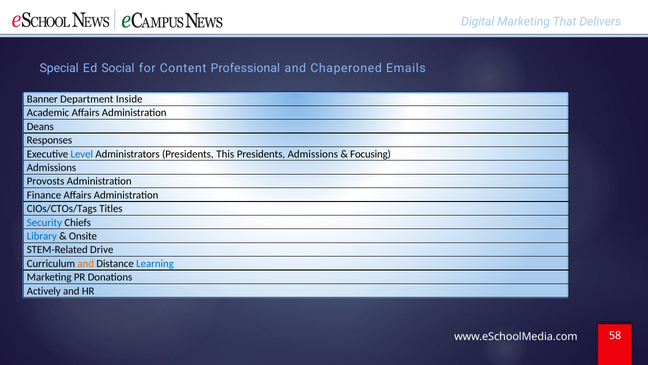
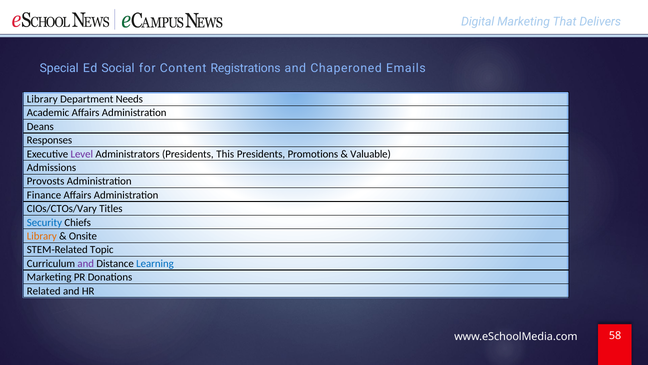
Professional: Professional -> Registrations (246, 68)
Banner: Banner -> Library (42, 99)
Inside: Inside -> Needs (129, 99)
Level colour: blue -> purple (82, 154)
Presidents Admissions: Admissions -> Promotions (313, 154)
Focusing: Focusing -> Valuable (371, 154)
CIOs/CTOs/Tags: CIOs/CTOs/Tags -> CIOs/CTOs/Vary (62, 208)
Library colour: blue -> orange (42, 236)
Drive: Drive -> Topic (102, 250)
and colour: orange -> purple (86, 263)
Actively: Actively -> Related (44, 291)
